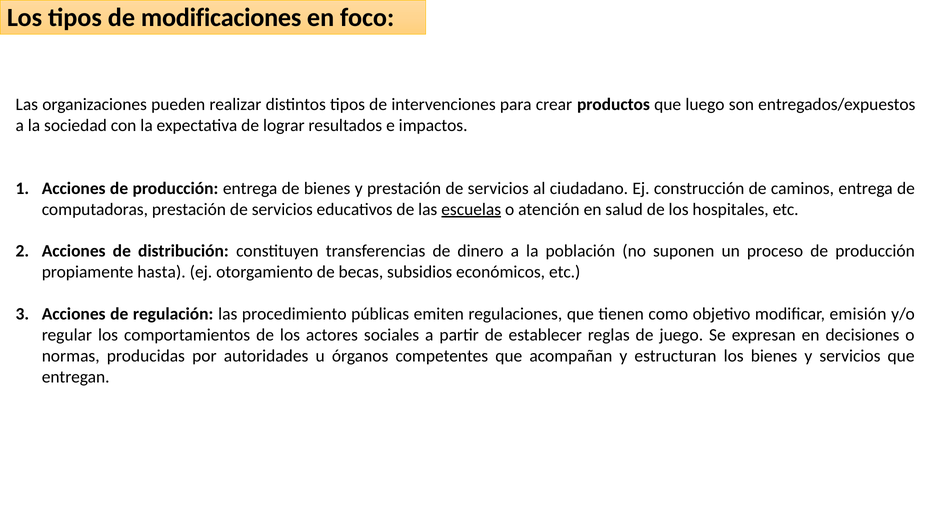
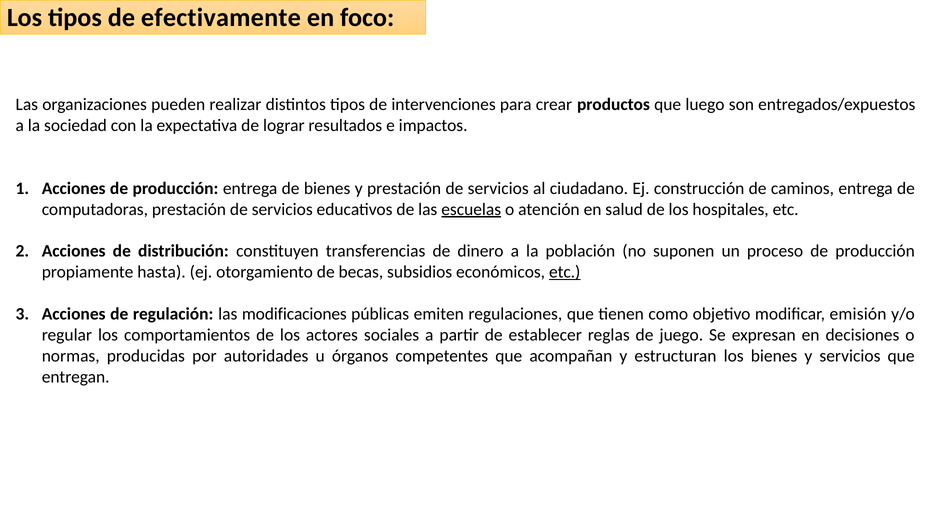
modificaciones: modificaciones -> efectivamente (221, 17)
etc underline: none -> present (565, 272)
procedimiento: procedimiento -> modificaciones (294, 314)
